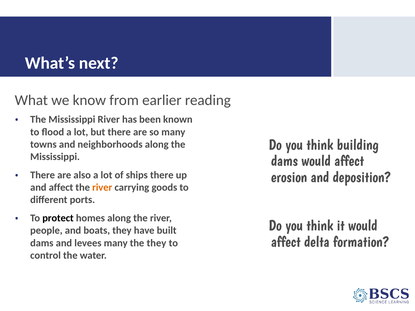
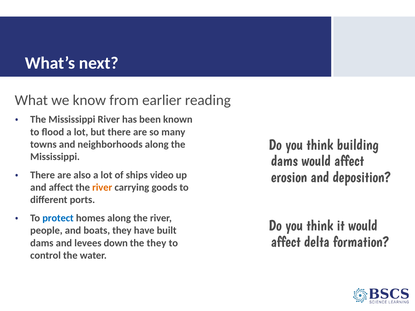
ships there: there -> video (162, 175)
protect colour: black -> blue (58, 218)
levees many: many -> down (116, 243)
